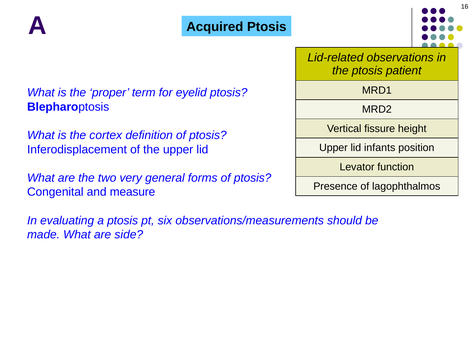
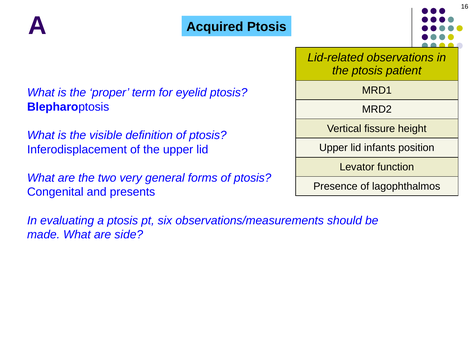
cortex: cortex -> visible (106, 135)
measure: measure -> presents (132, 192)
